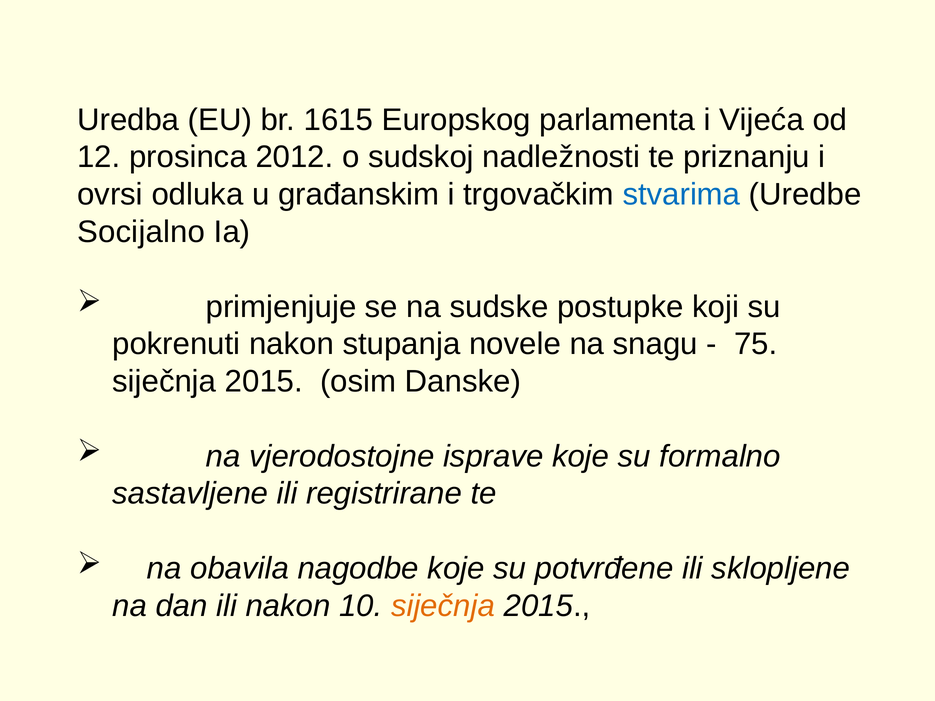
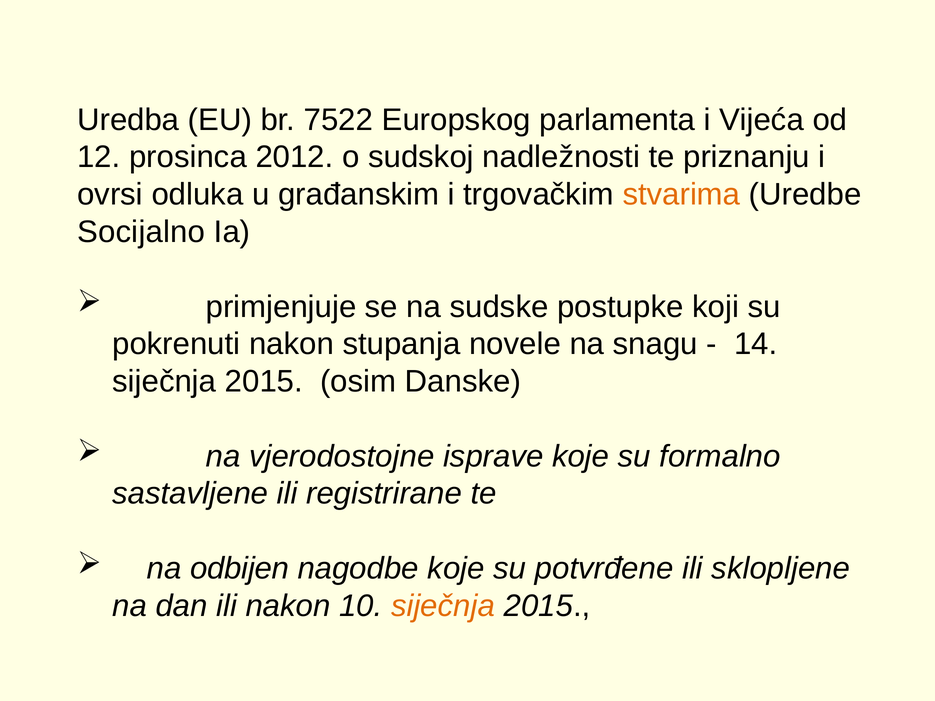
1615: 1615 -> 7522 (339, 120)
stvarima colour: blue -> orange (681, 195)
75: 75 -> 14 (756, 344)
obavila: obavila -> odbijen (240, 569)
